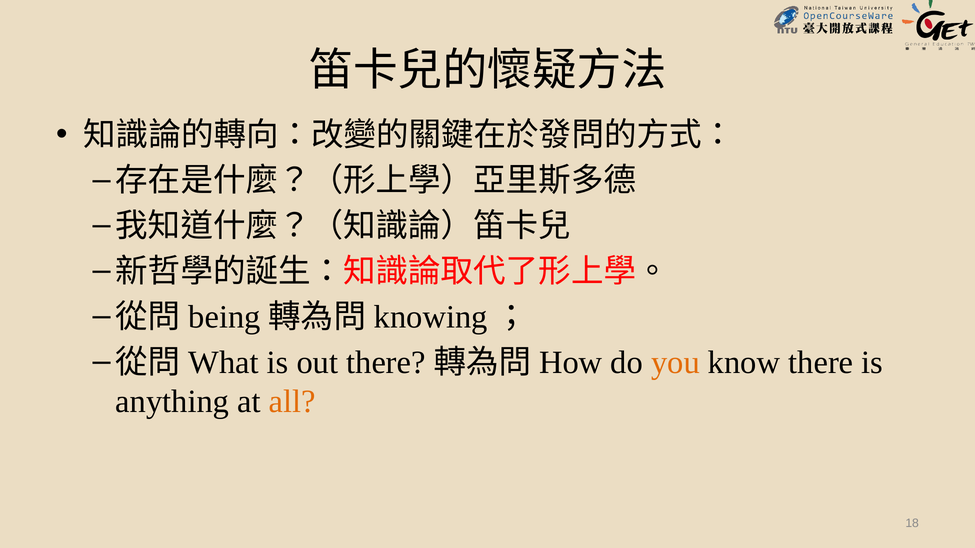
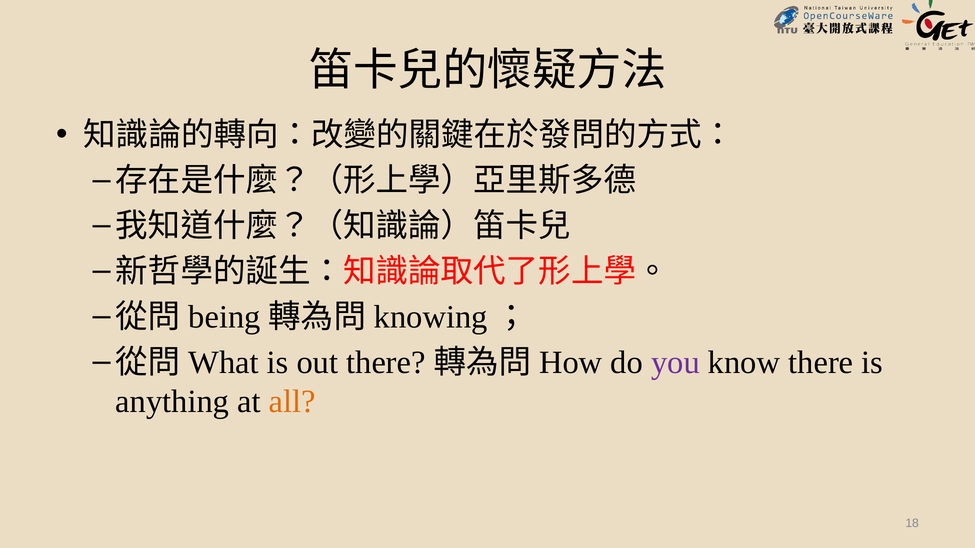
you colour: orange -> purple (675, 363)
